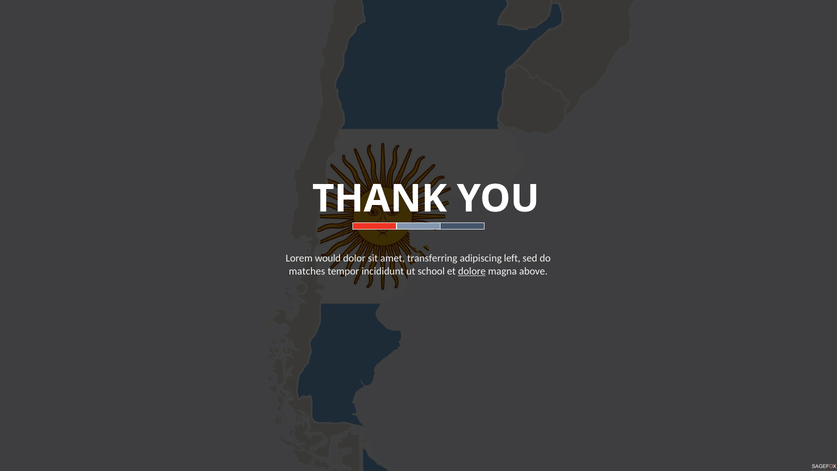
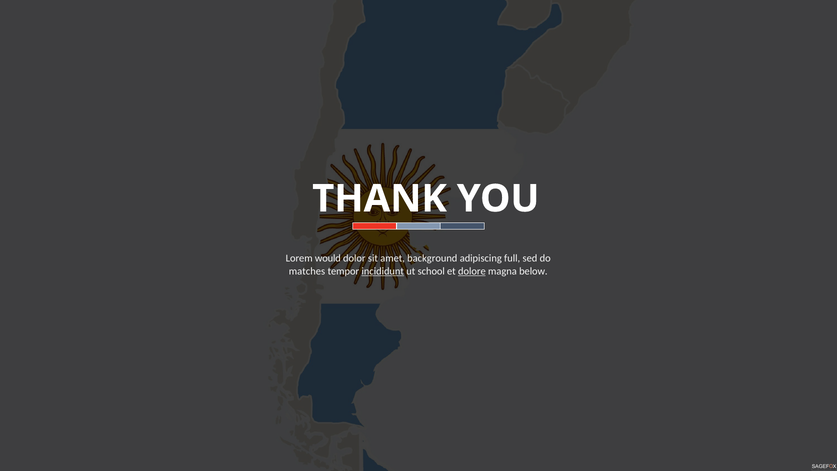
transferring: transferring -> background (432, 258)
left: left -> full (512, 258)
incididunt underline: none -> present (383, 271)
above: above -> below (533, 271)
